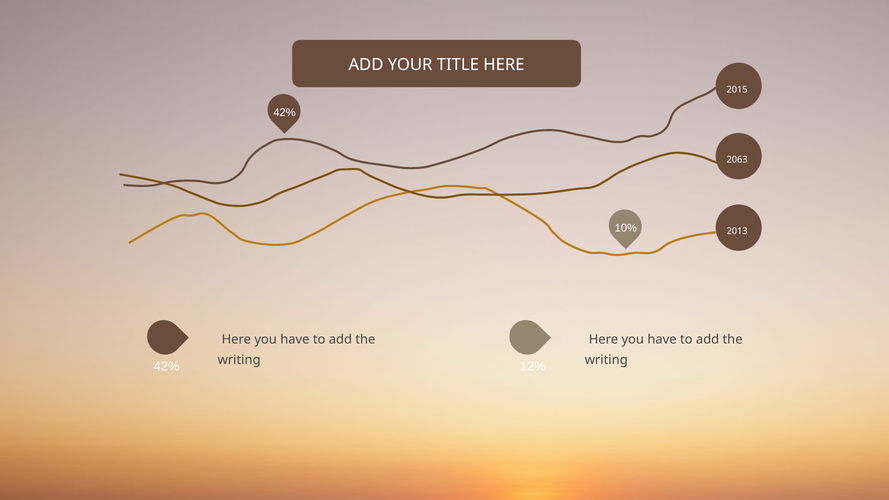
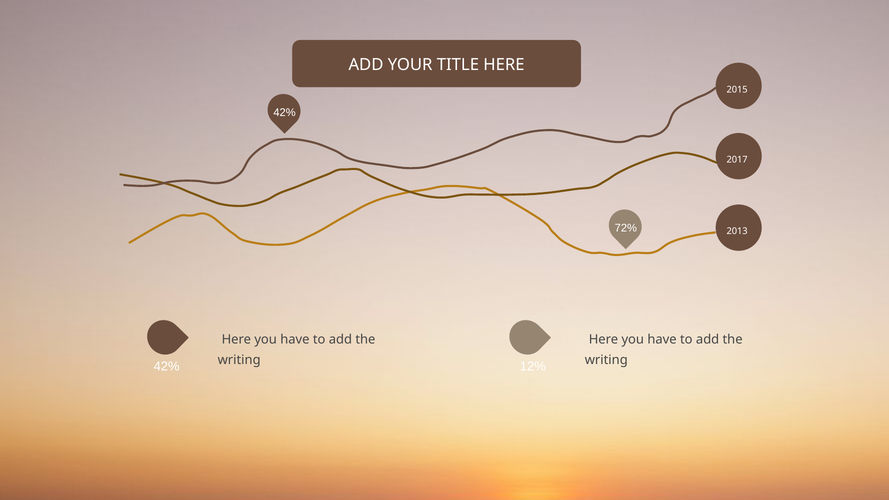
2063: 2063 -> 2017 (737, 160)
10%: 10% -> 72% (626, 228)
